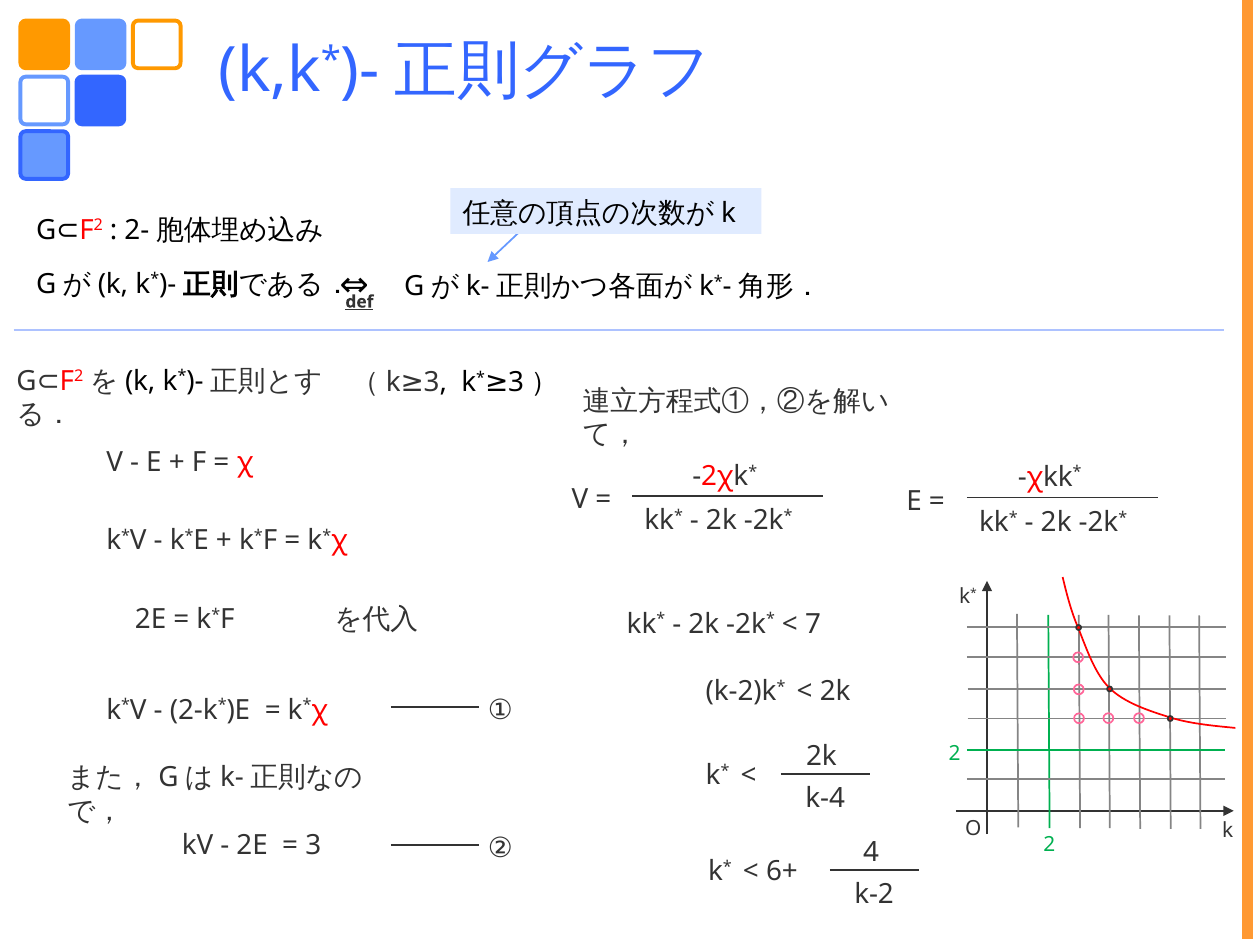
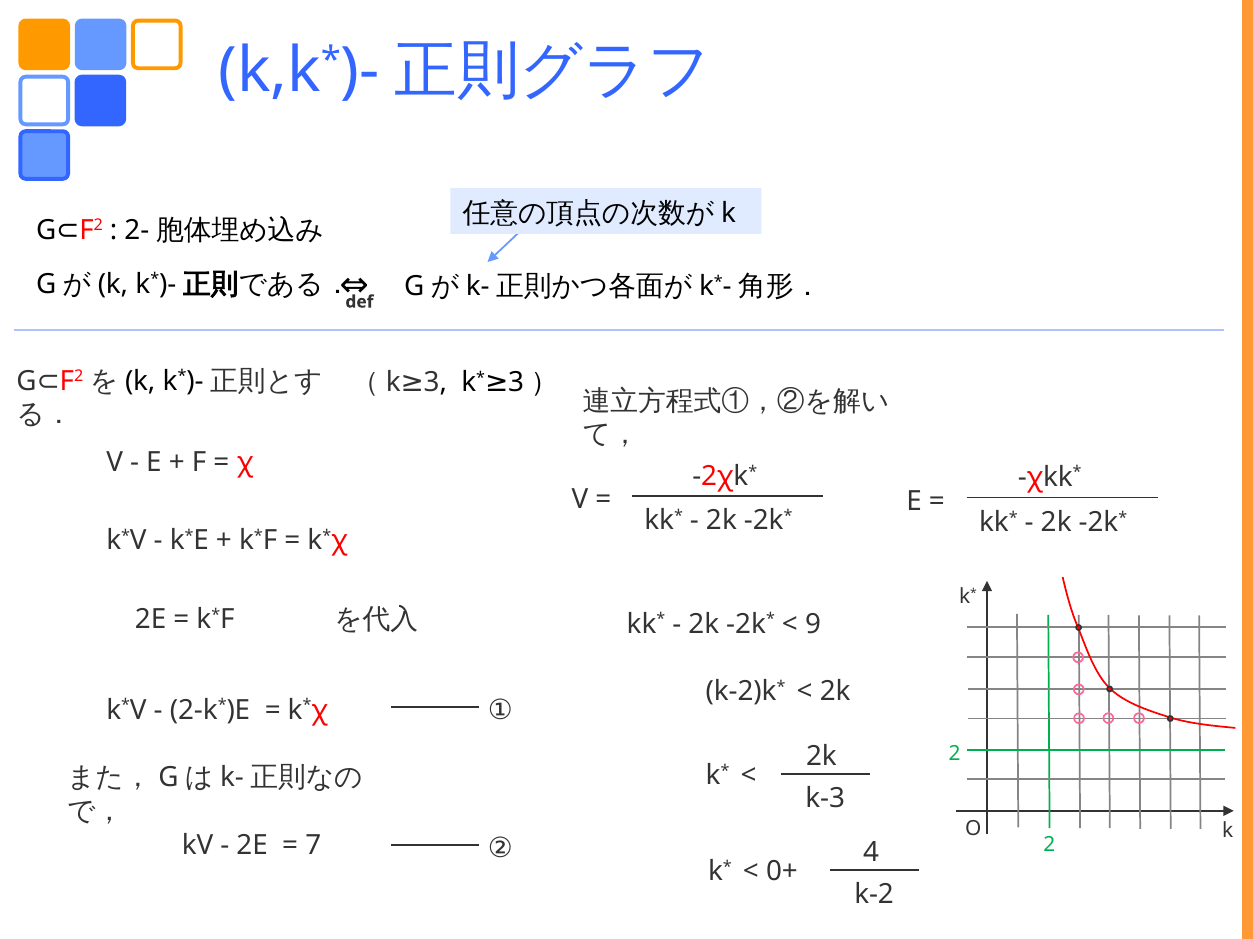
def underline: present -> none (359, 302)
7: 7 -> 9 (813, 624)
k-4: k-4 -> k-3 (825, 799)
3: 3 -> 7 (313, 846)
6+: 6+ -> 0+ (782, 872)
